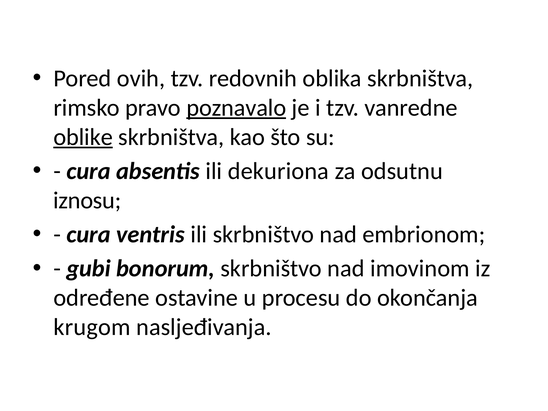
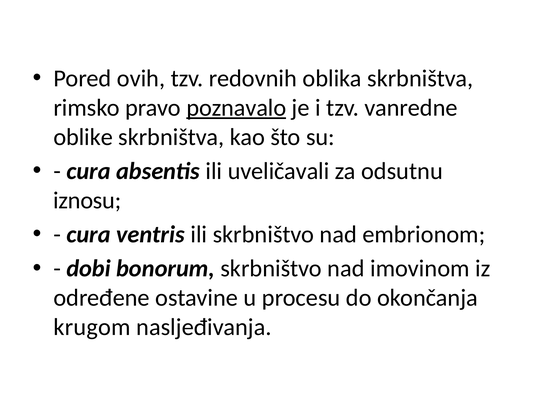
oblike underline: present -> none (83, 137)
dekuriona: dekuriona -> uveličavali (279, 171)
gubi: gubi -> dobi (89, 269)
